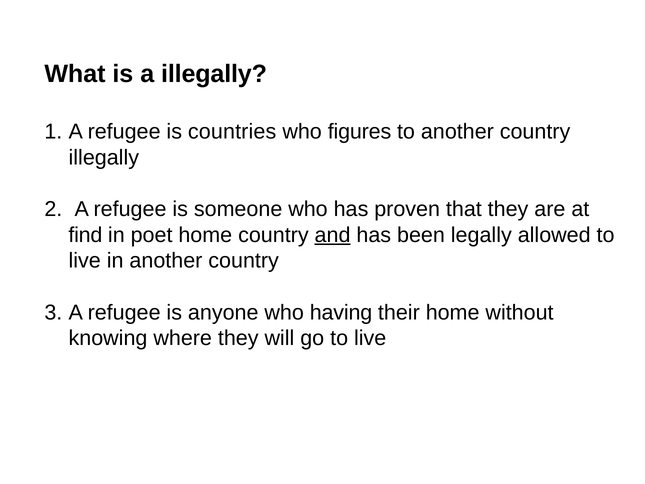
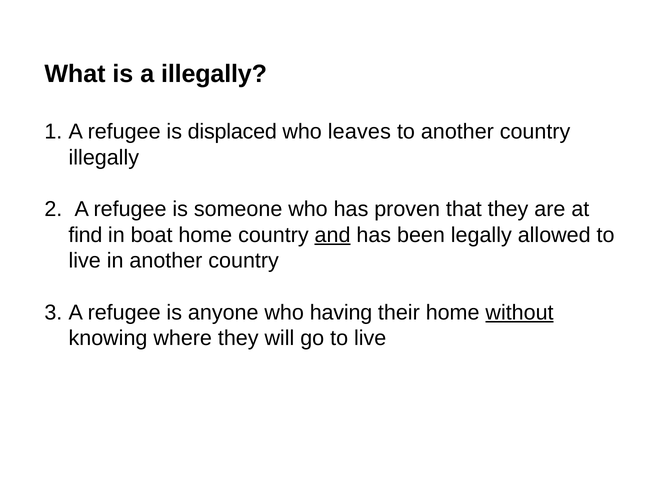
countries: countries -> displaced (232, 132)
figures: figures -> leaves (359, 132)
poet: poet -> boat (152, 235)
without underline: none -> present (520, 312)
